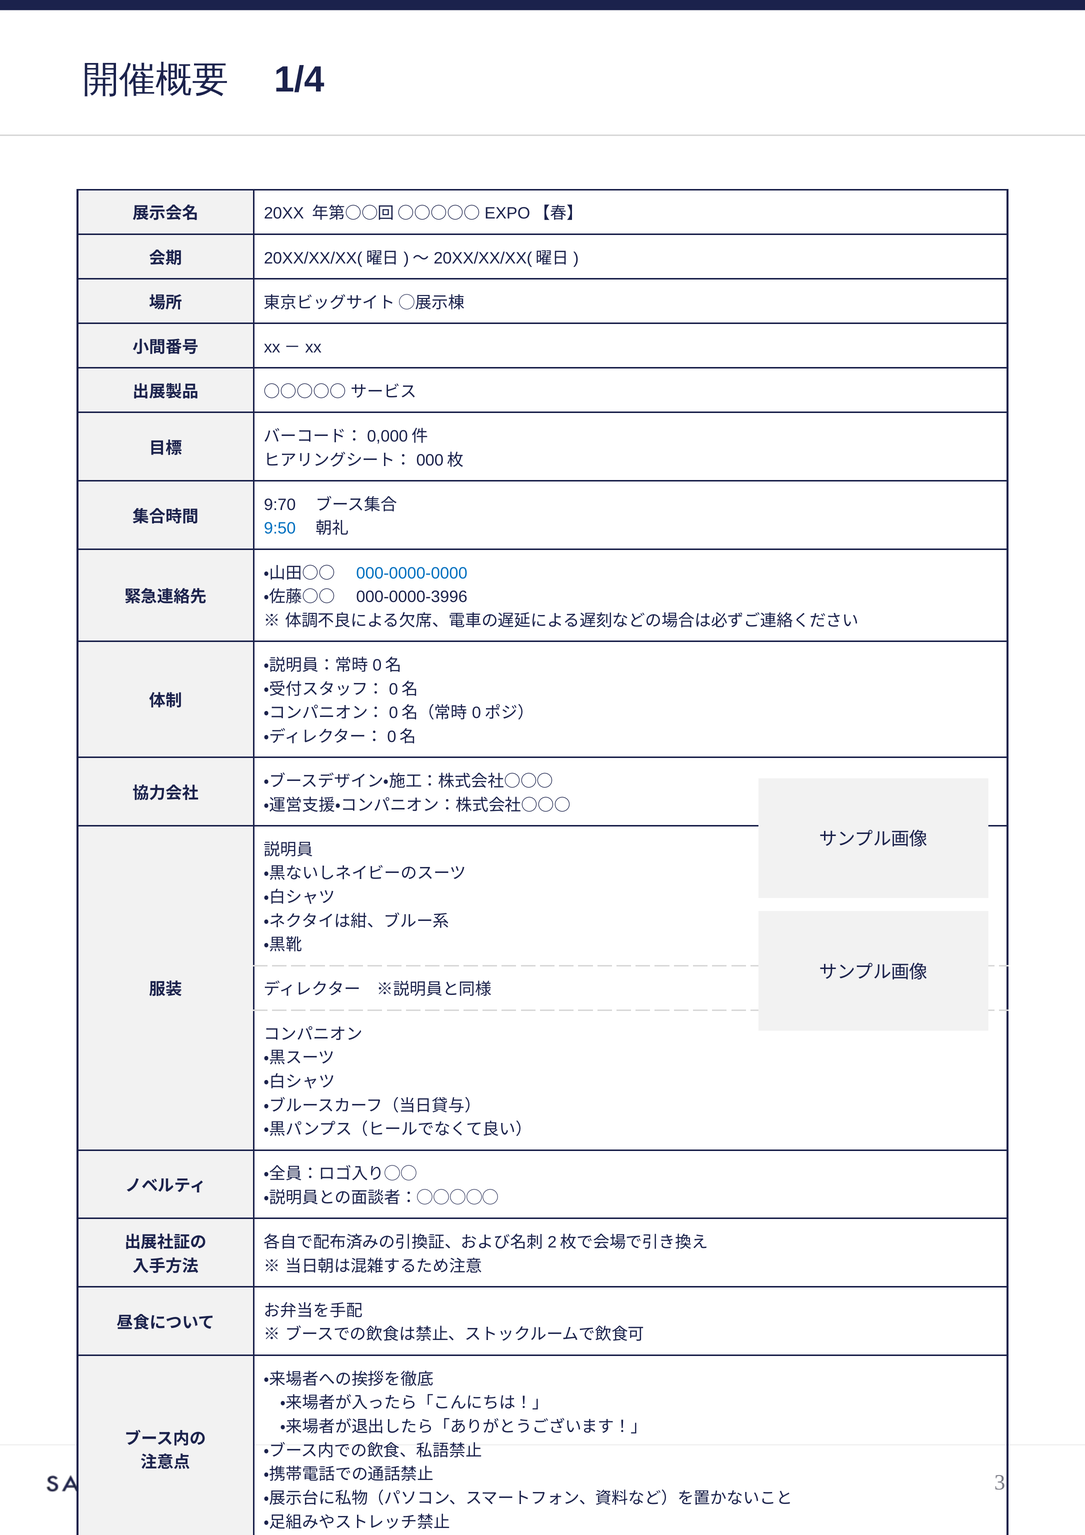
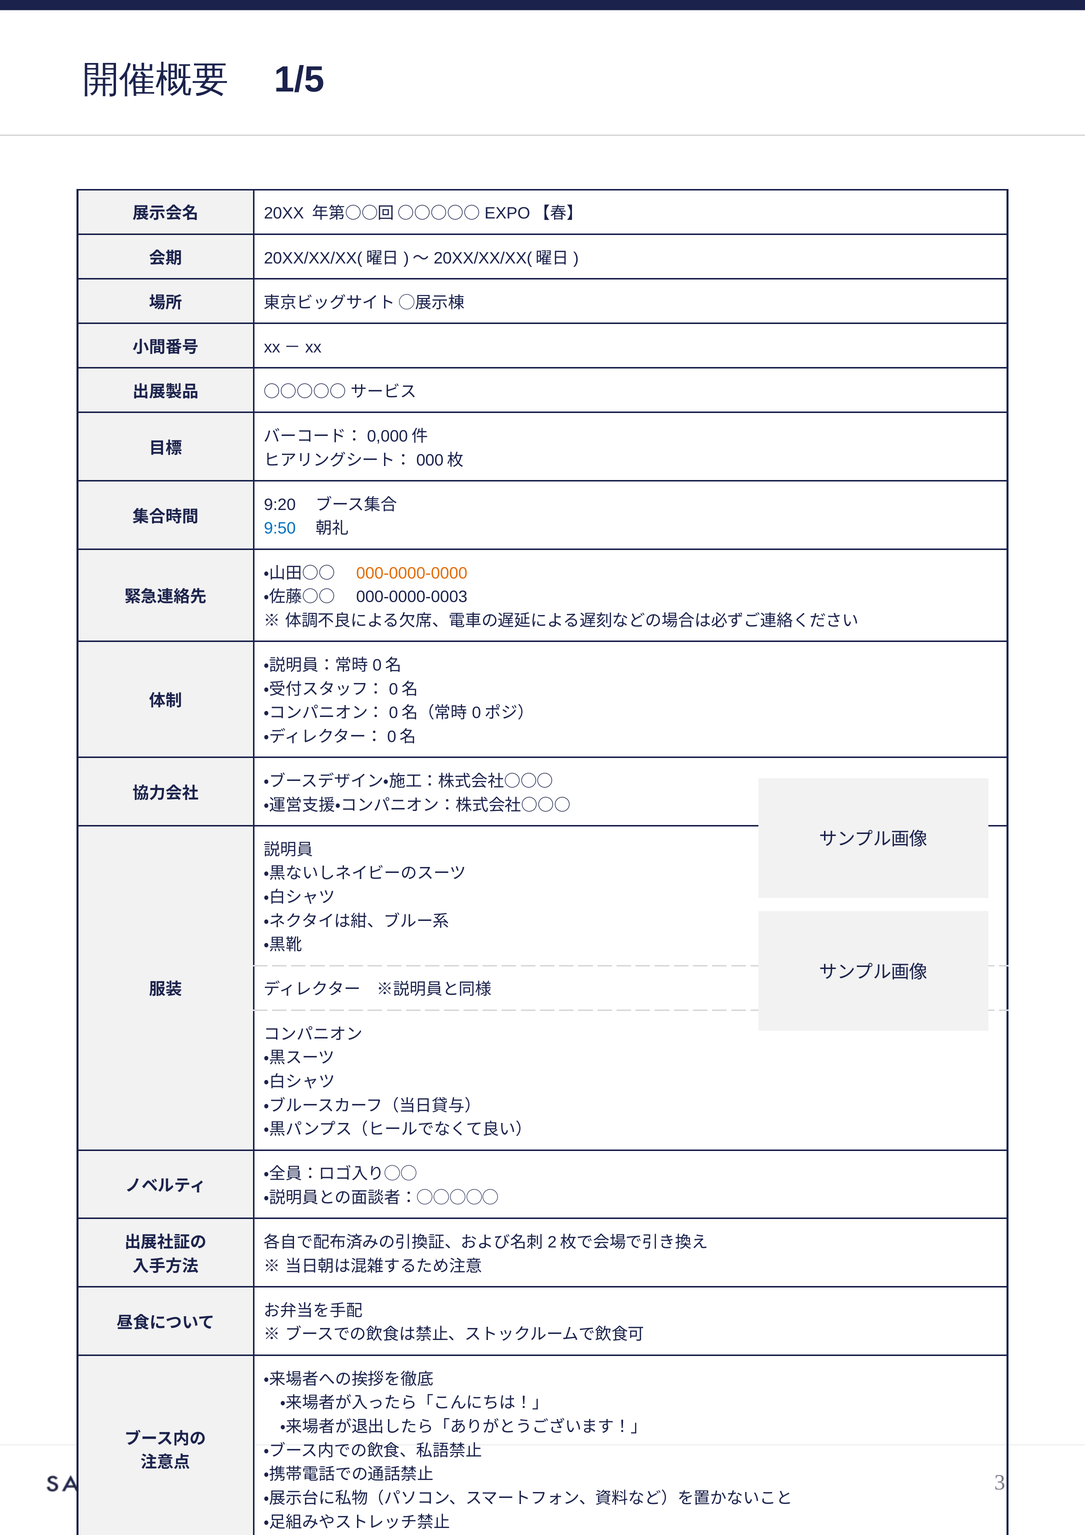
1/4: 1/4 -> 1/5 (299, 79)
9:70: 9:70 -> 9:20 (280, 505)
000-0000-0000 colour: blue -> orange (412, 573)
000-0000-3996: 000-0000-3996 -> 000-0000-0003 (412, 597)
